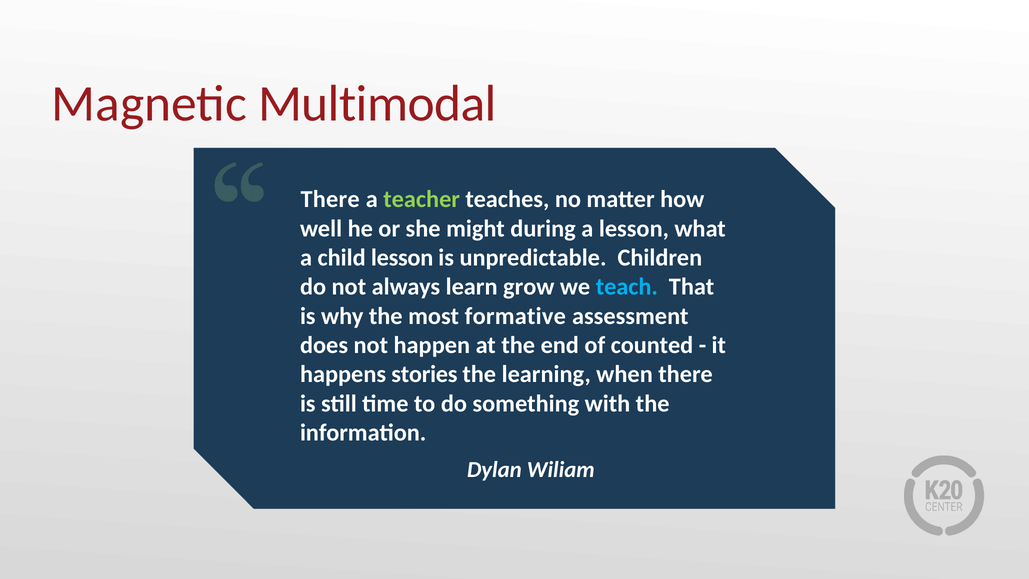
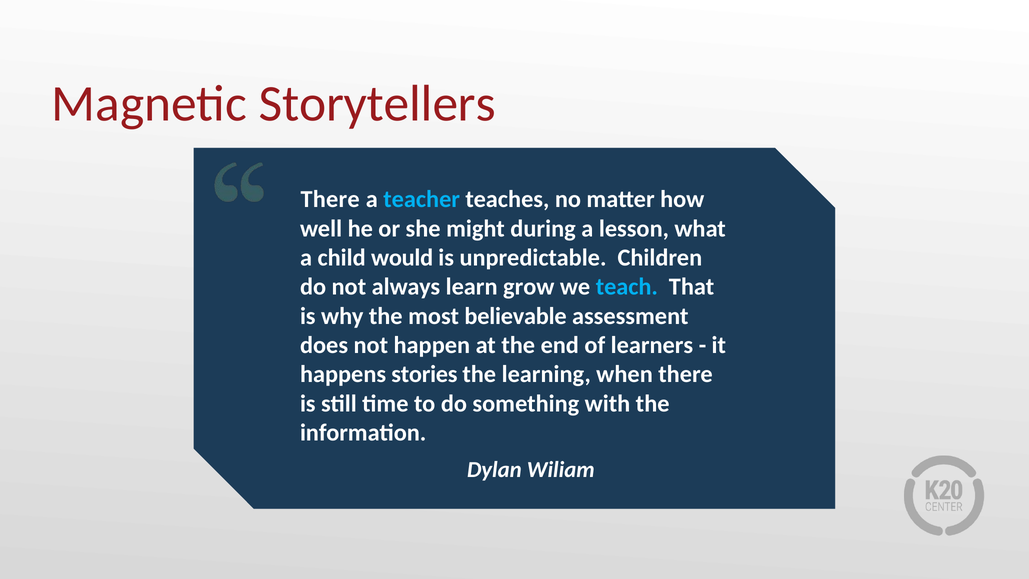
Multimodal: Multimodal -> Storytellers (377, 104)
teacher colour: light green -> light blue (422, 199)
child lesson: lesson -> would (402, 258)
formative: formative -> believable (516, 316)
counted: counted -> learners (652, 345)
